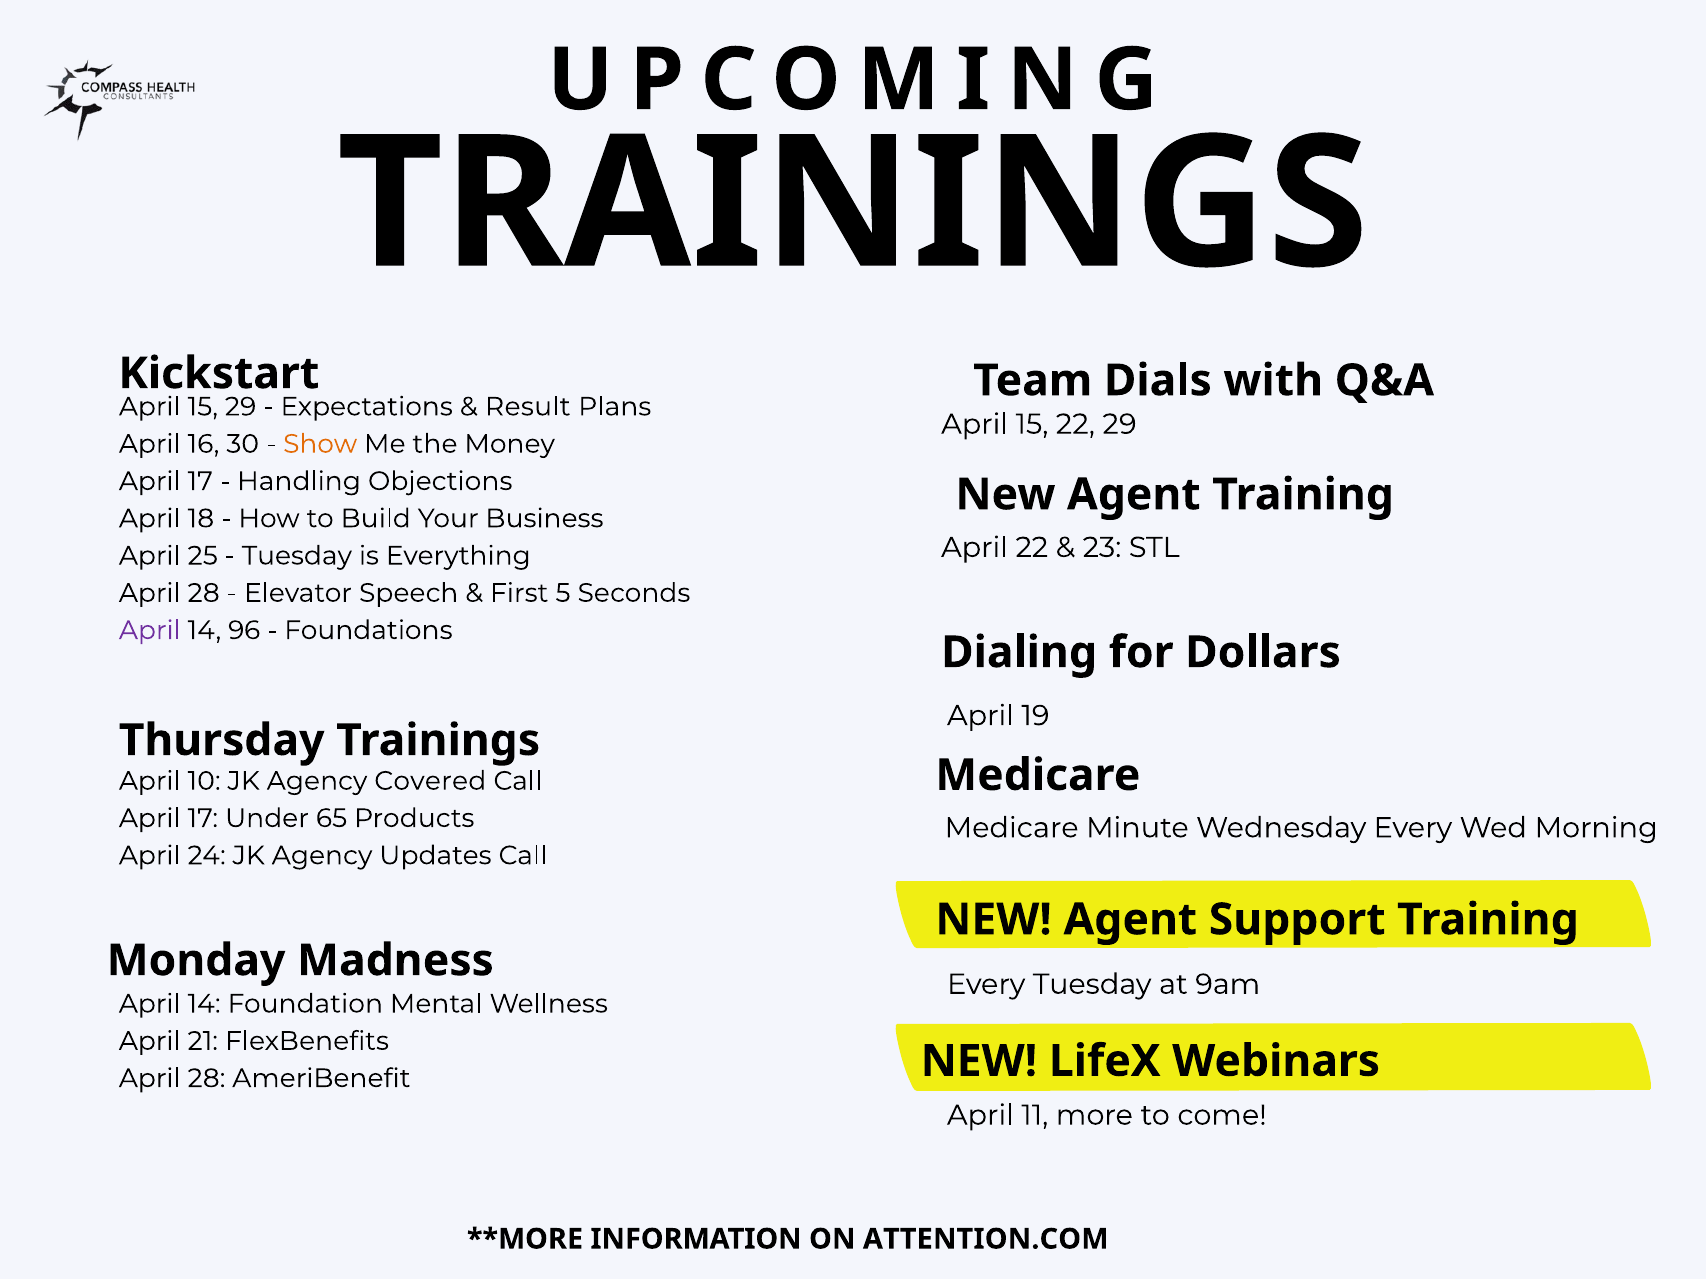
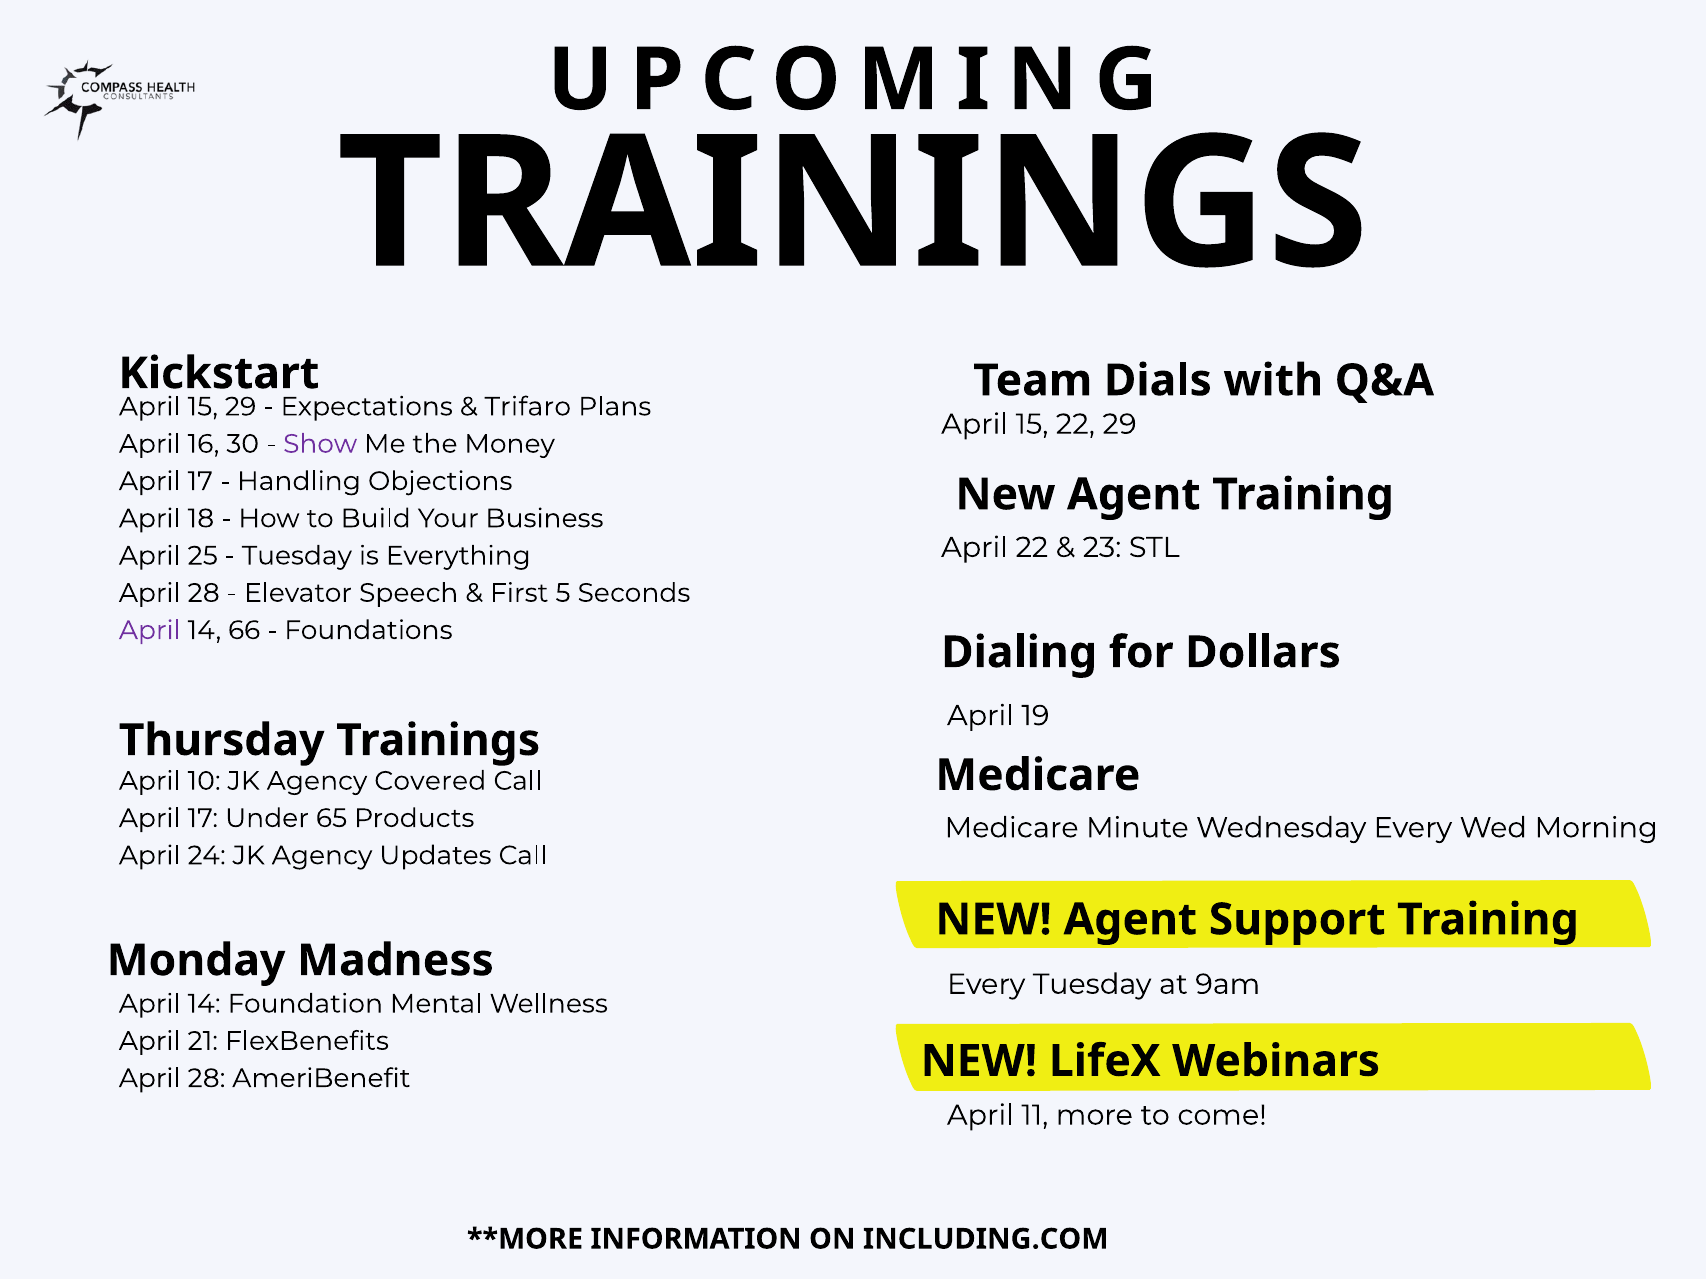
Result: Result -> Trifaro (528, 407)
Show colour: orange -> purple (320, 444)
96: 96 -> 66 (244, 631)
ATTENTION.COM: ATTENTION.COM -> INCLUDING.COM (986, 1240)
